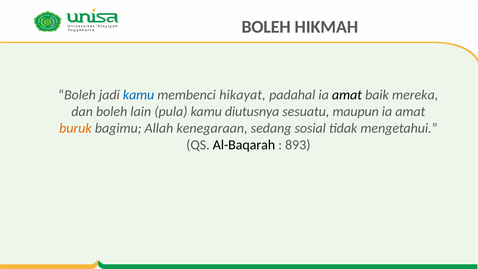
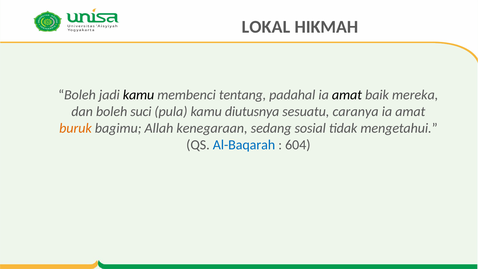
BOLEH: BOLEH -> LOKAL (266, 27)
kamu colour: blue -> black (139, 95)
hikayat: hikayat -> tentang (243, 95)
lain: lain -> suci (141, 112)
maupun: maupun -> caranya (356, 112)
Al-Baqarah colour: black -> blue (244, 145)
893: 893 -> 604 (298, 145)
